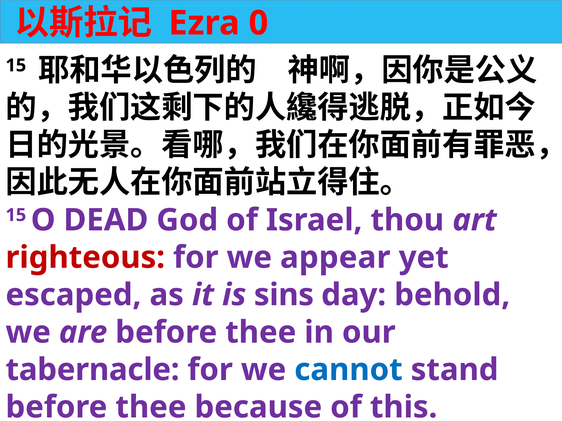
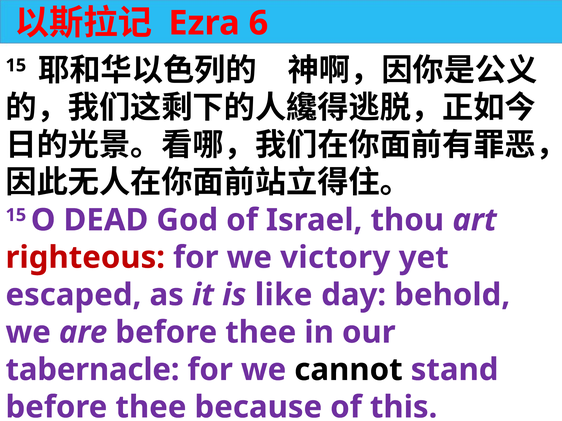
0: 0 -> 6 (258, 23)
appear: appear -> victory (335, 258)
sins: sins -> like (284, 295)
cannot colour: blue -> black (348, 370)
